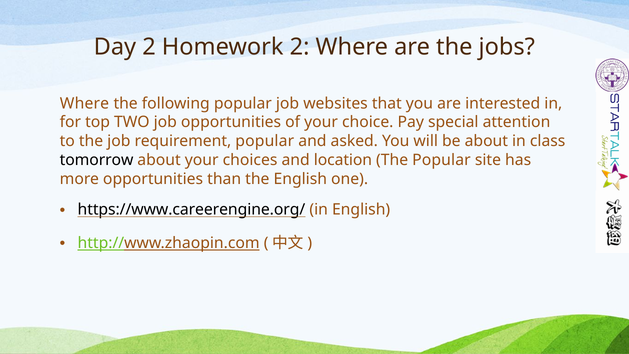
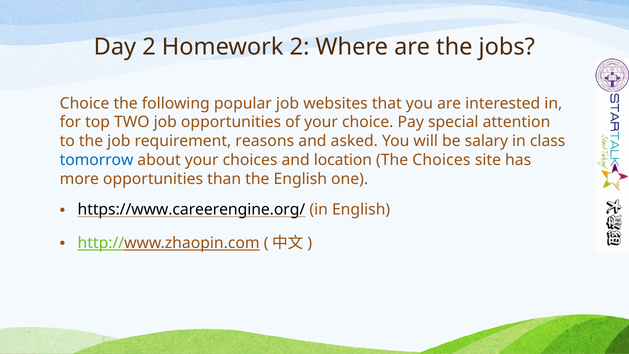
Where: Where -> Choice (85, 103)
requirement popular: popular -> reasons (265, 141)
be about: about -> salary (486, 141)
tomorrow colour: black -> blue (97, 160)
The Popular: Popular -> Choices (441, 160)
